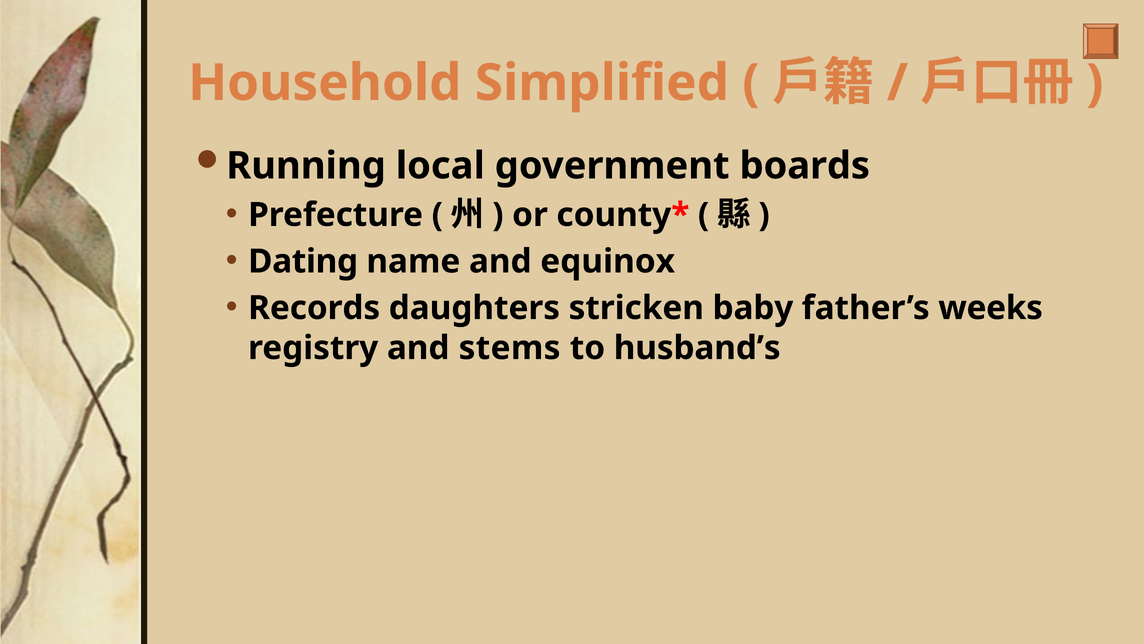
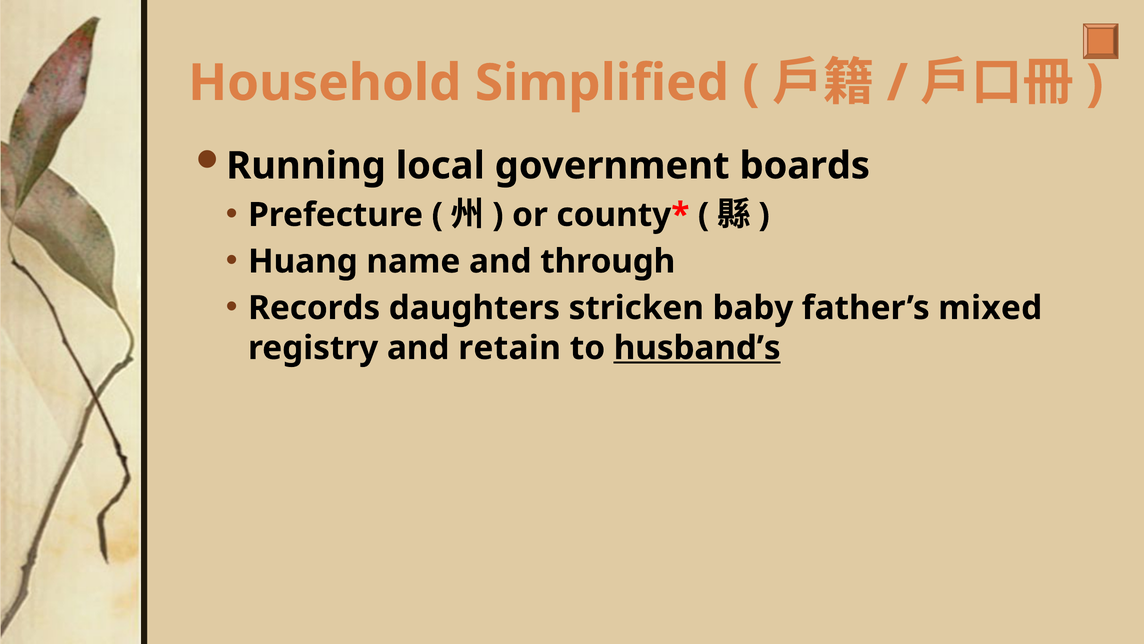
Dating: Dating -> Huang (303, 261)
equinox: equinox -> through (608, 261)
weeks: weeks -> mixed (990, 308)
stems: stems -> retain (510, 348)
husband’s underline: none -> present (697, 348)
